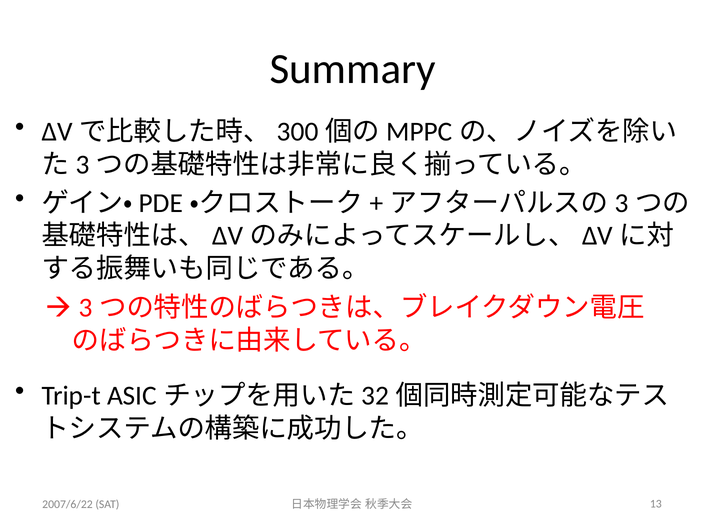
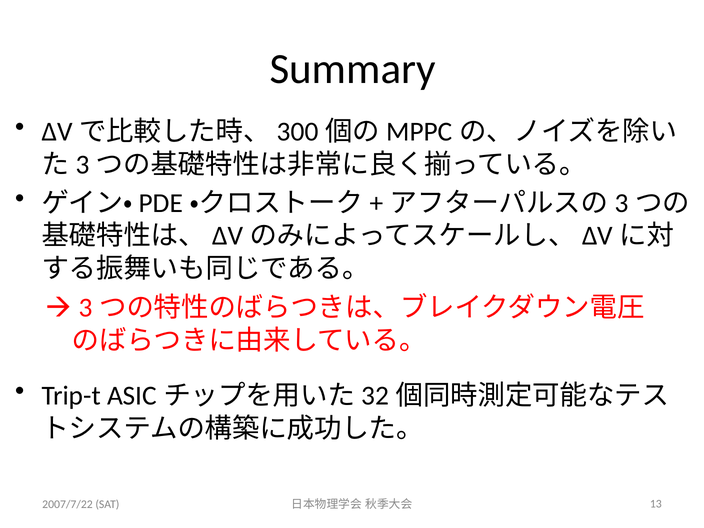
2007/6/22: 2007/6/22 -> 2007/7/22 (68, 504)
